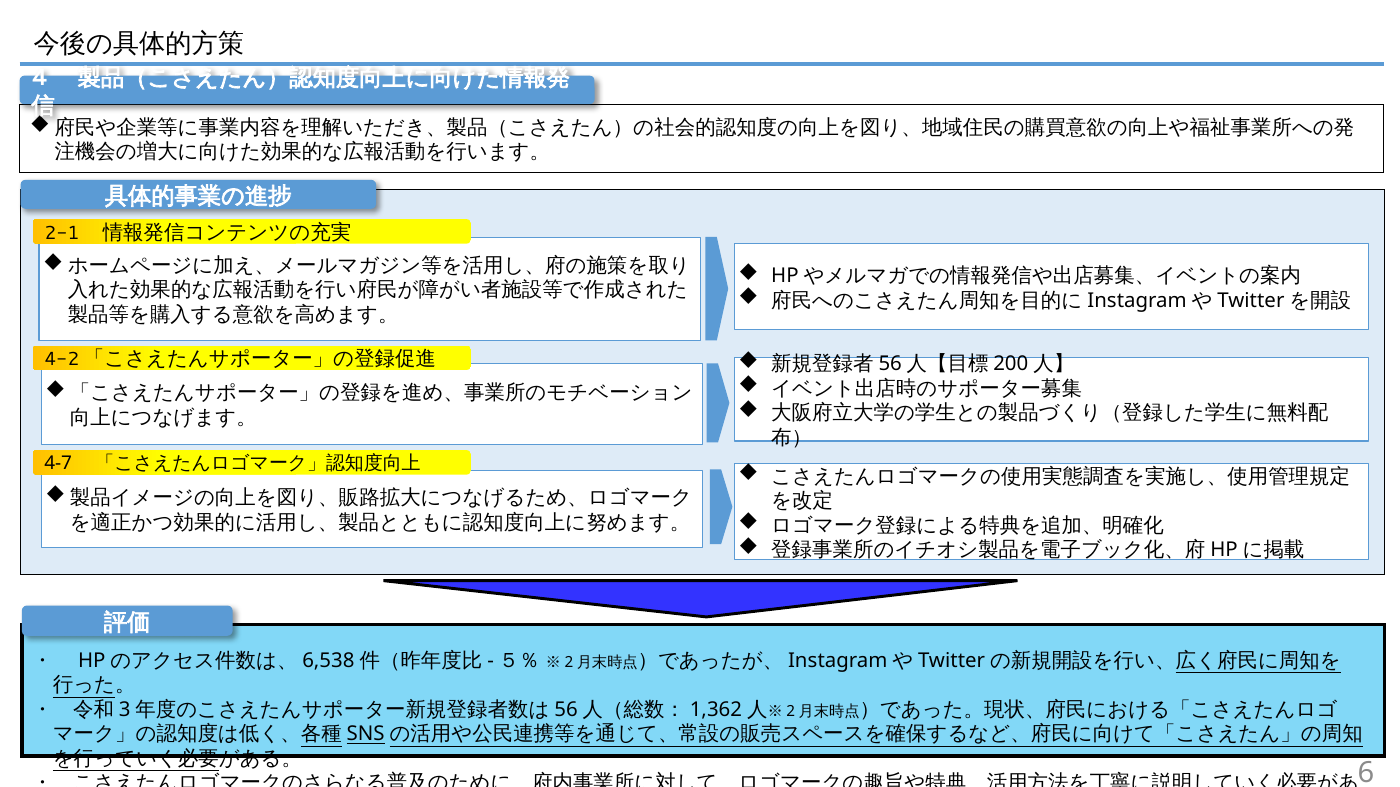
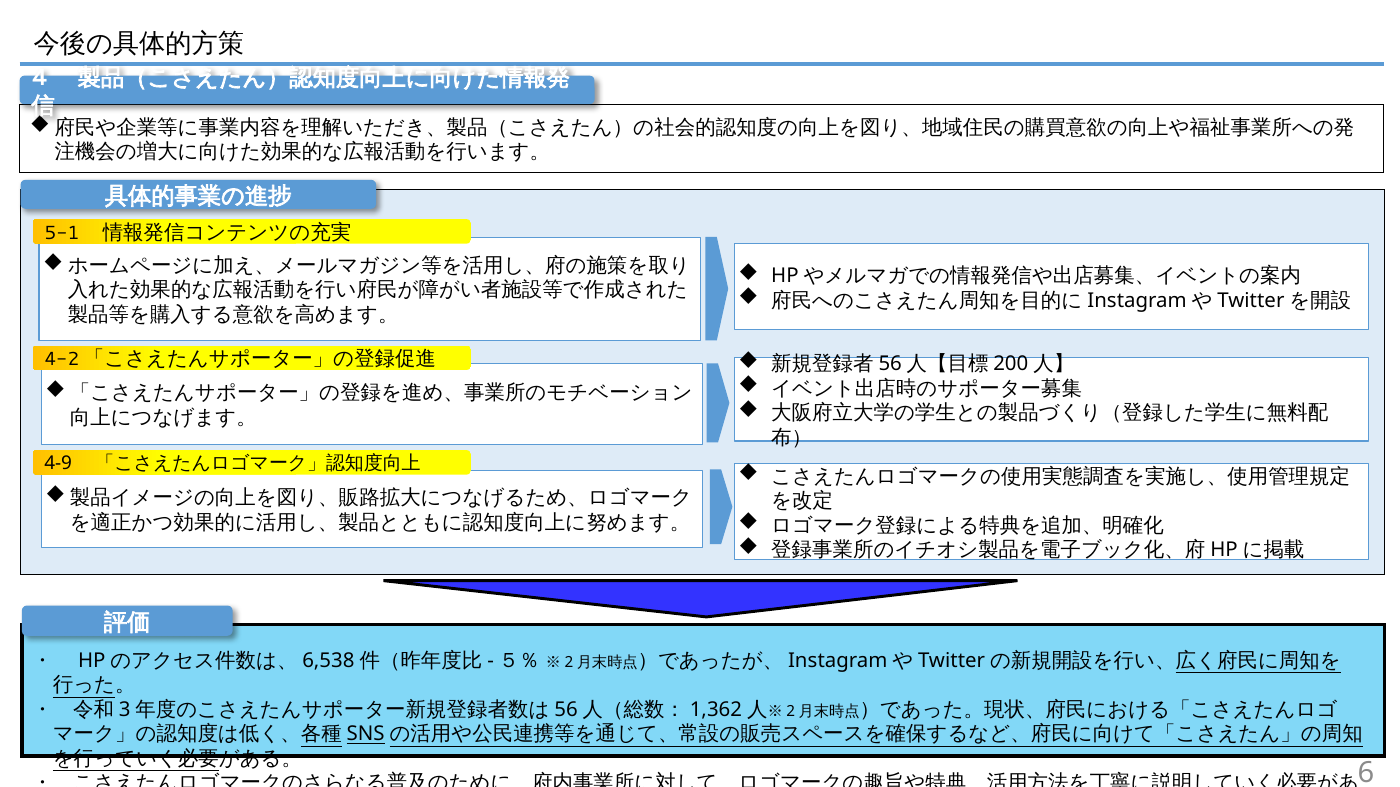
2-1: 2-1 -> 5-1 (62, 233)
4-7: 4-7 -> 4-9 (58, 464)
